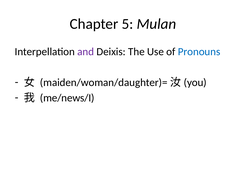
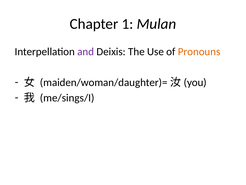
5: 5 -> 1 (127, 24)
Pronouns colour: blue -> orange (199, 52)
me/news/I: me/news/I -> me/sings/I (67, 98)
